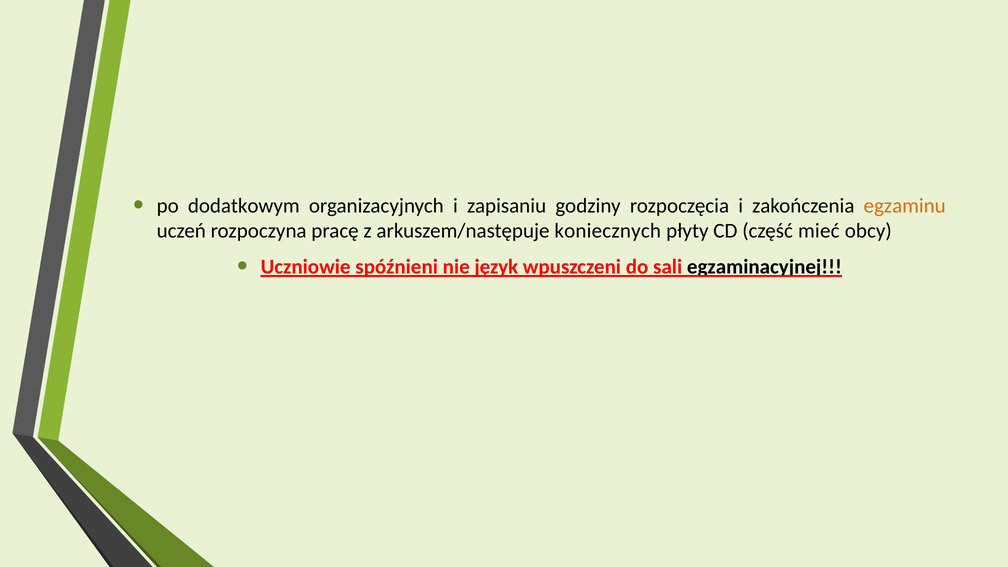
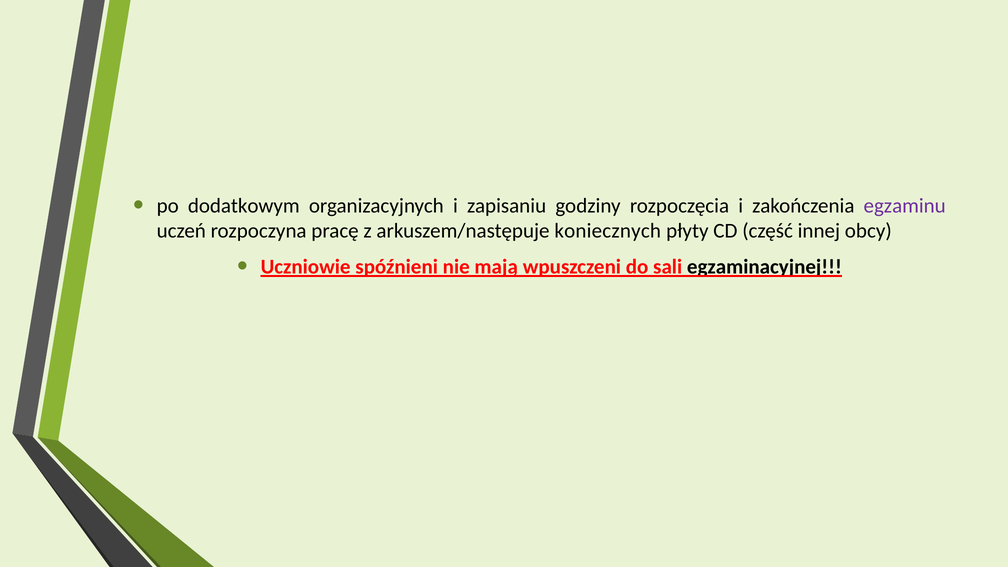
egzaminu colour: orange -> purple (905, 206)
mieć: mieć -> innej (819, 231)
język: język -> mają (496, 267)
